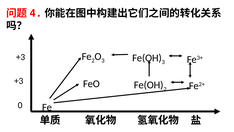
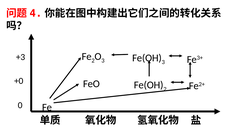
+3: +3 -> +0 (19, 81)
